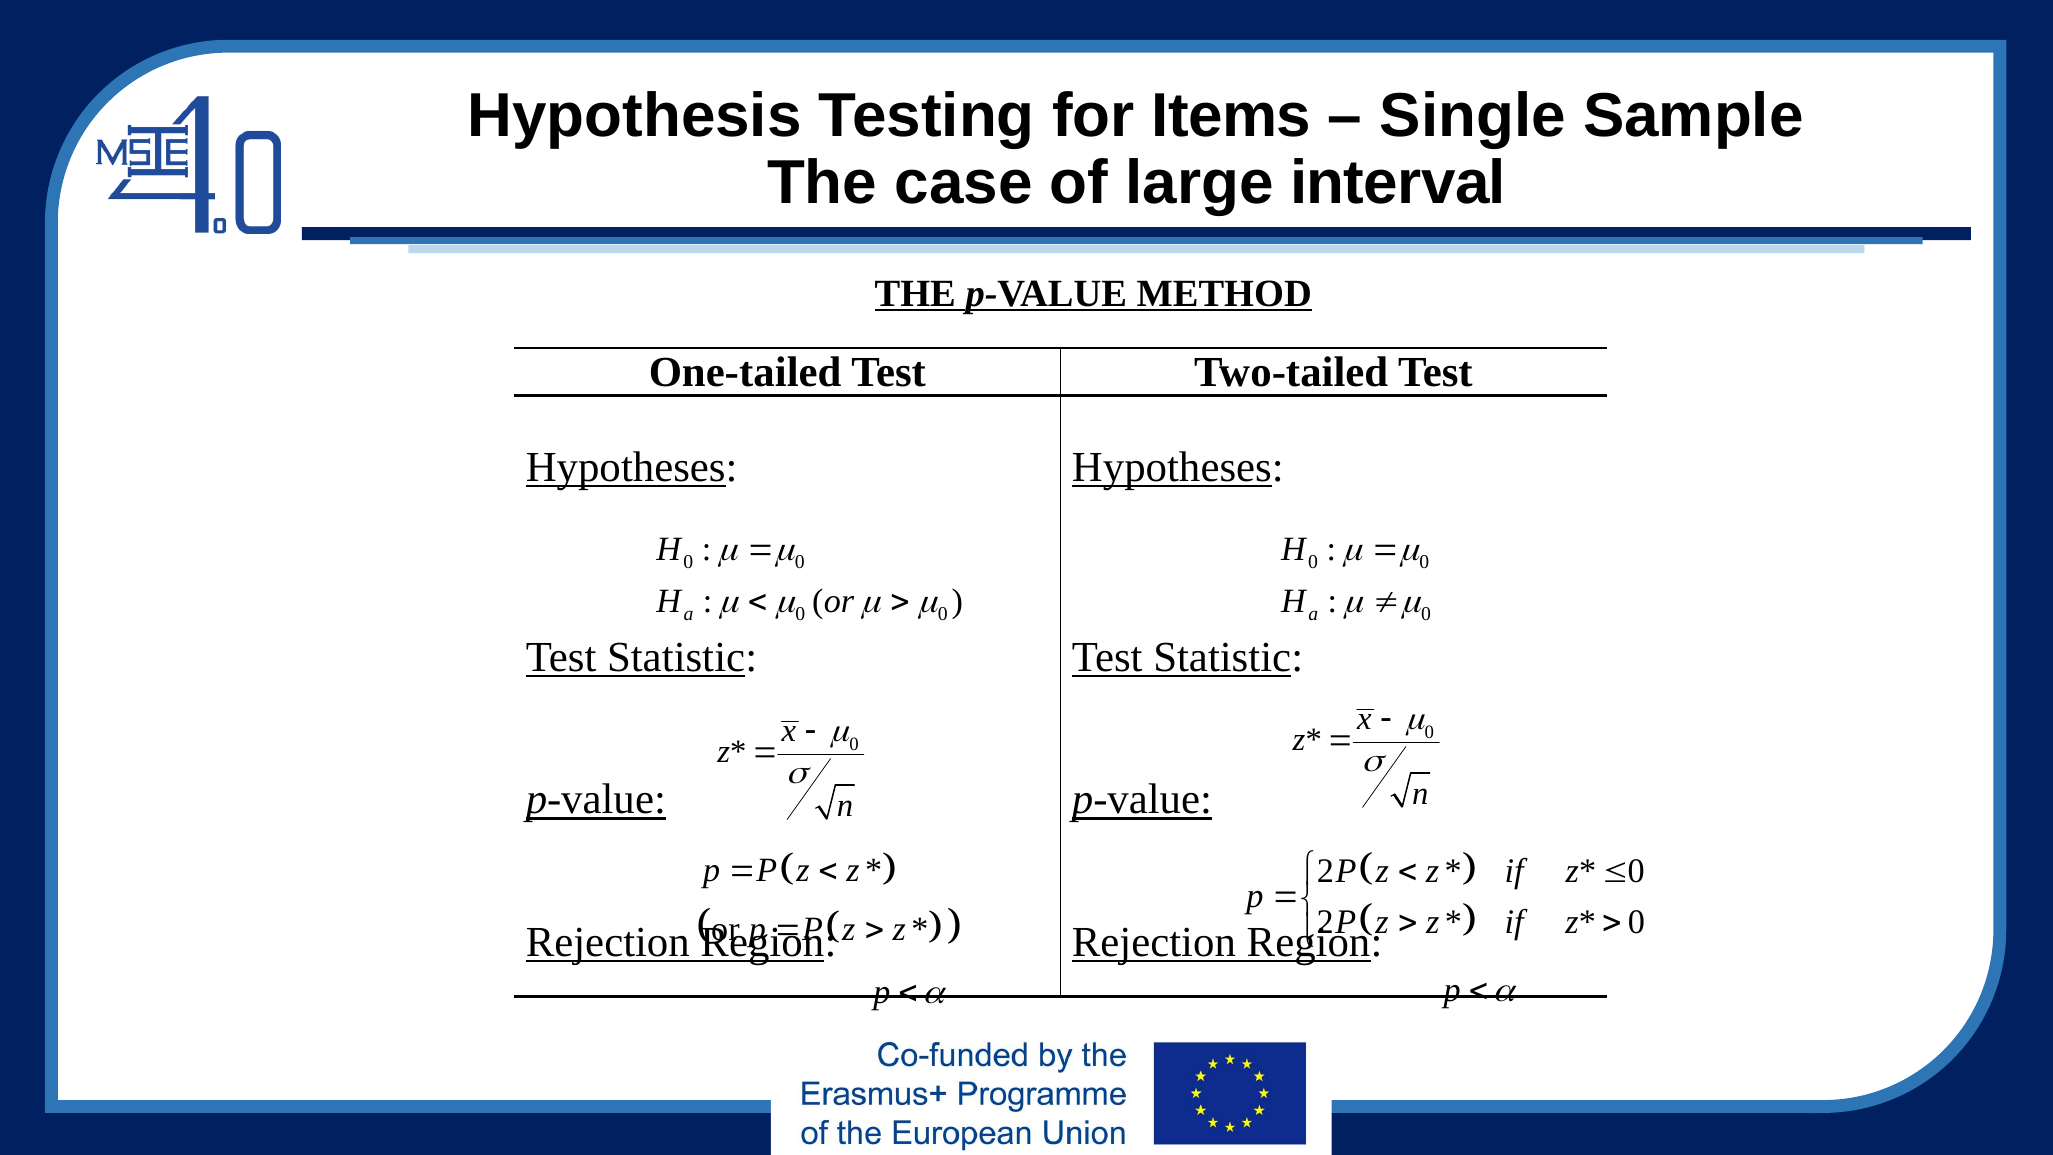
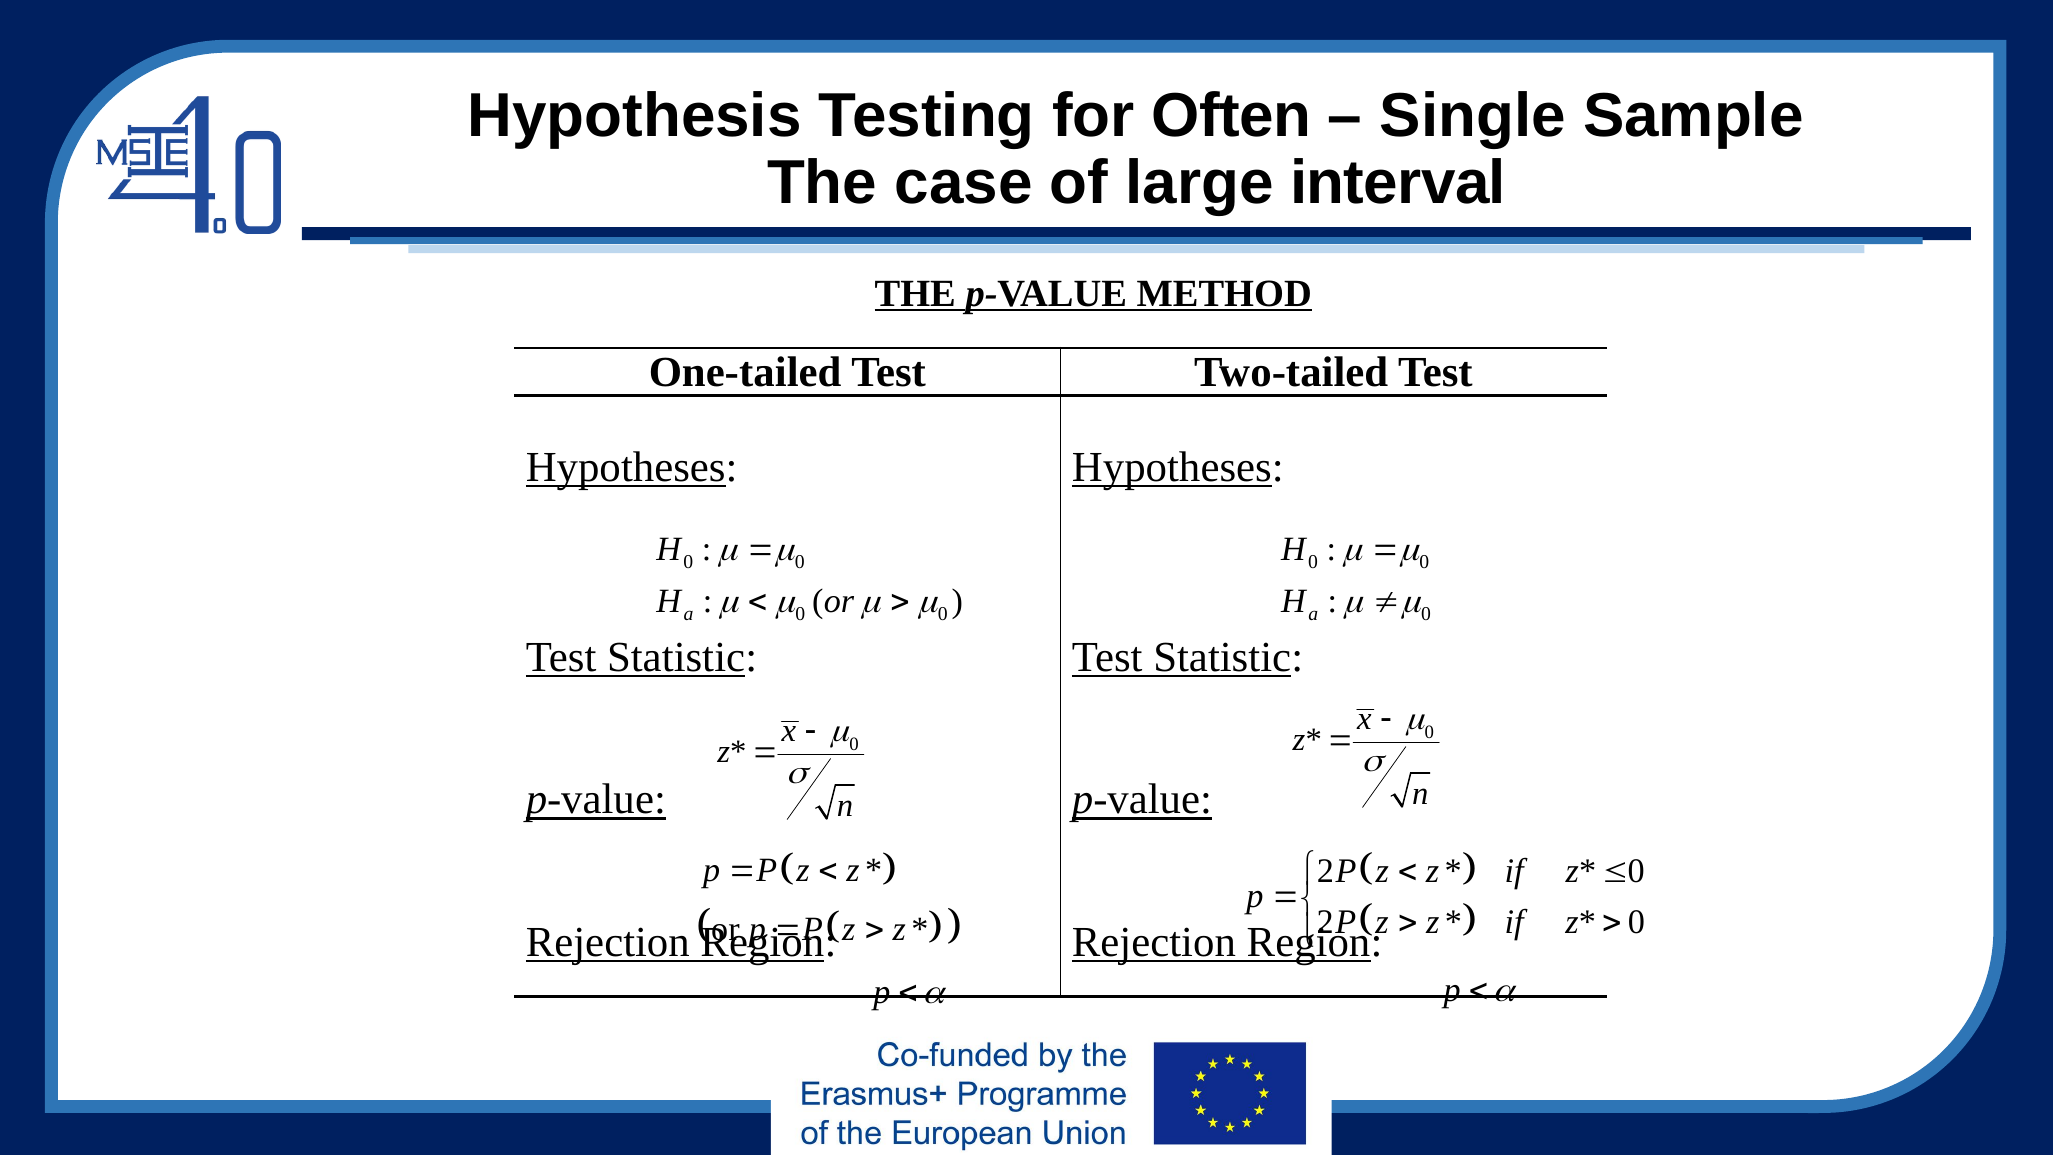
Items: Items -> Often (1232, 116)
